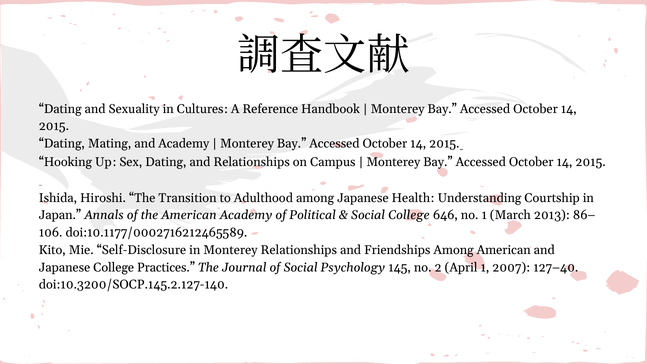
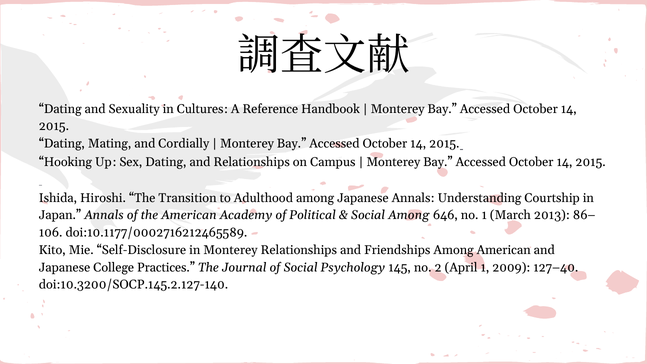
and Academy: Academy -> Cordially (184, 144)
Japanese Health: Health -> Annals (413, 198)
Social College: College -> Among (409, 215)
2007: 2007 -> 2009 (511, 267)
